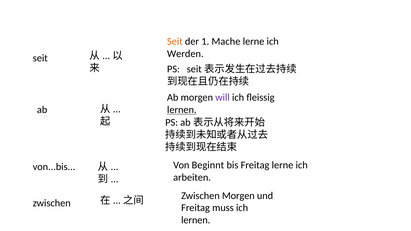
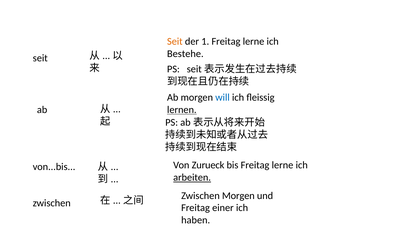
1 Mache: Mache -> Freitag (226, 42)
Werden: Werden -> Bestehe (185, 54)
will colour: purple -> blue (223, 98)
Beginnt: Beginnt -> Zurueck (208, 165)
arbeiten underline: none -> present (192, 178)
muss: muss -> einer (223, 208)
lernen: lernen -> haben (196, 220)
